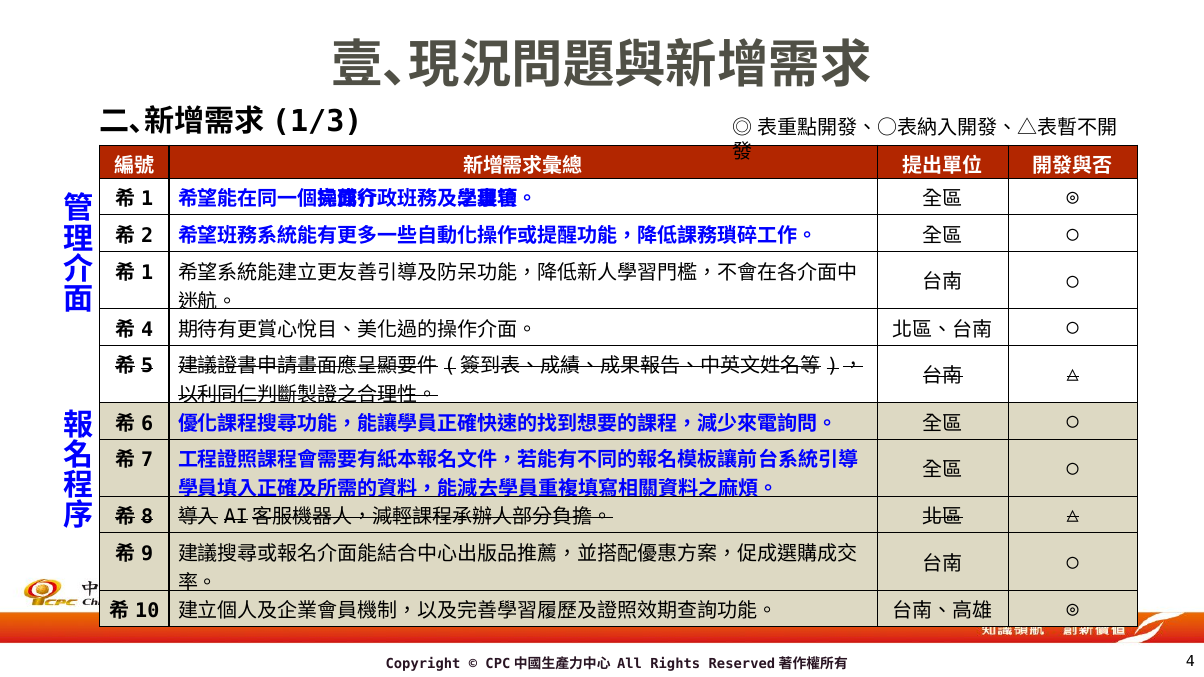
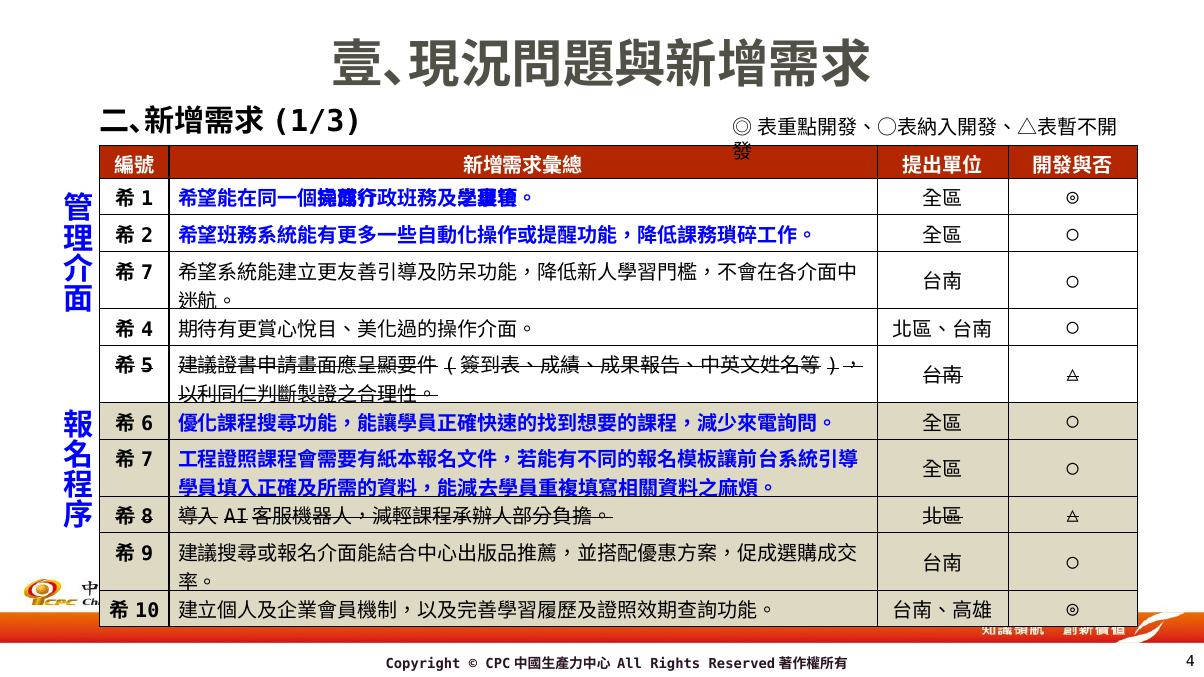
1: 1 -> 7 (147, 273)
